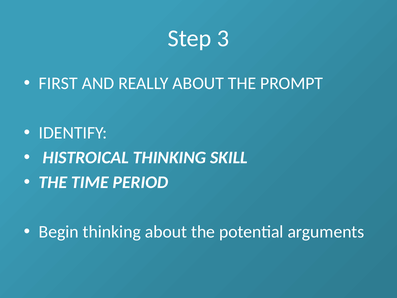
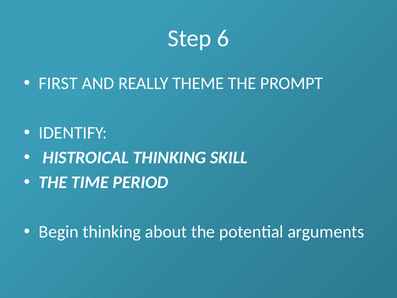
3: 3 -> 6 (223, 38)
REALLY ABOUT: ABOUT -> THEME (198, 83)
